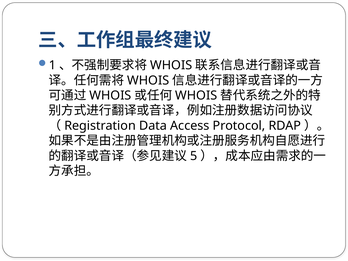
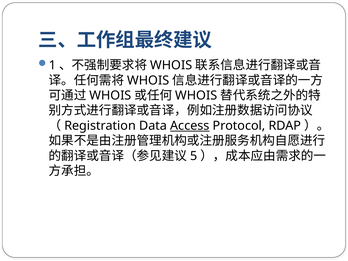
Access underline: none -> present (190, 126)
